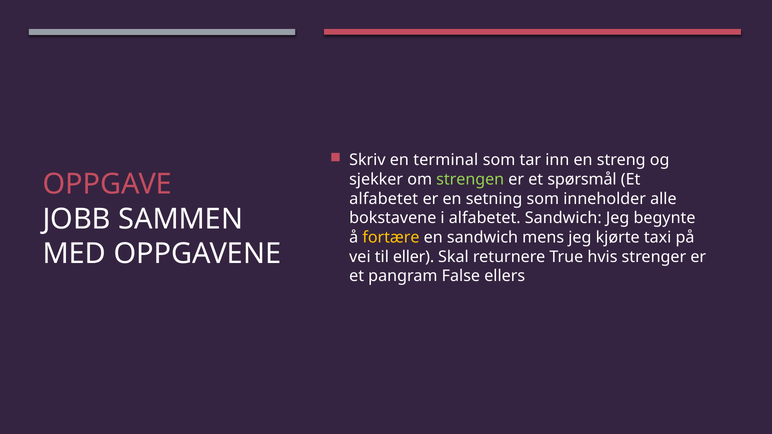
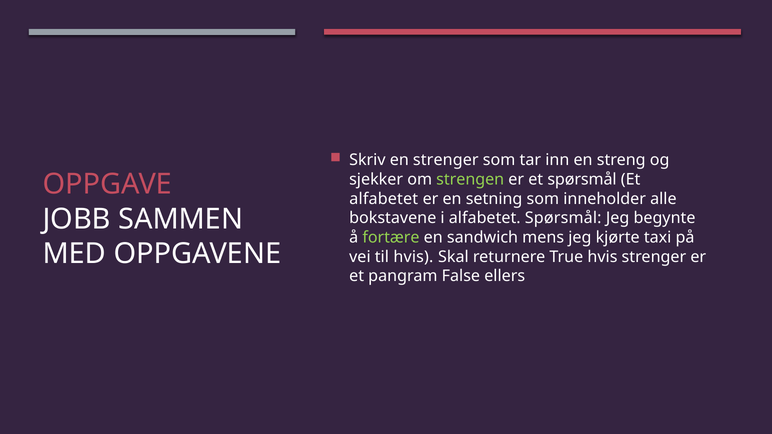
en terminal: terminal -> strenger (446, 160)
alfabetet Sandwich: Sandwich -> Spørsmål (563, 218)
fortære colour: yellow -> light green (391, 238)
til eller: eller -> hvis (413, 257)
